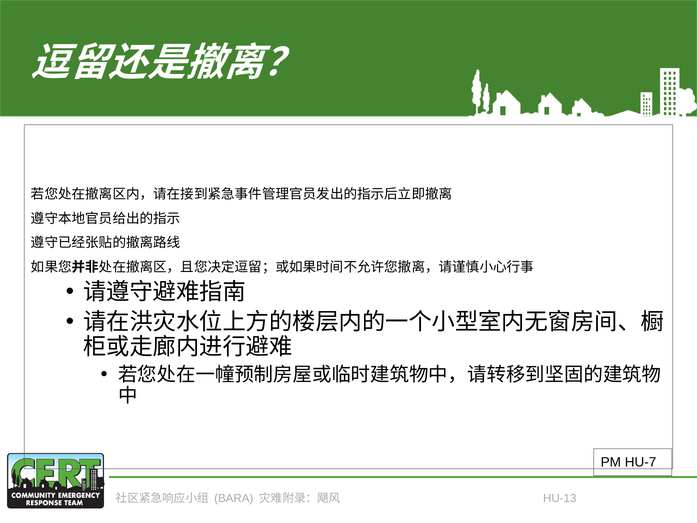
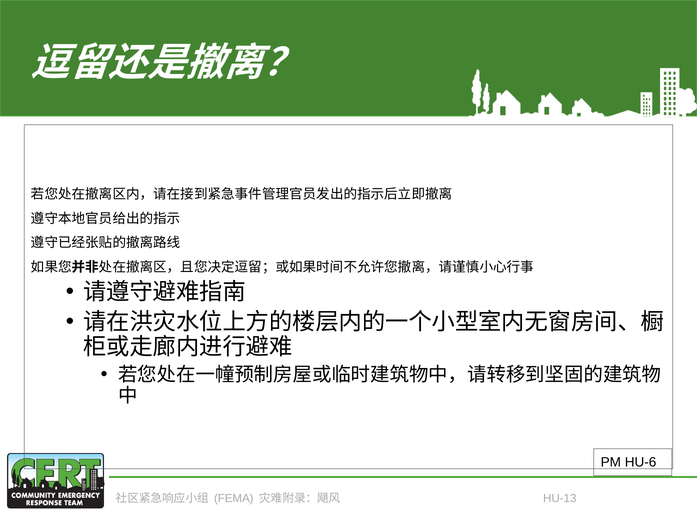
HU-7: HU-7 -> HU-6 (641, 462)
BARA: BARA -> FEMA (234, 498)
